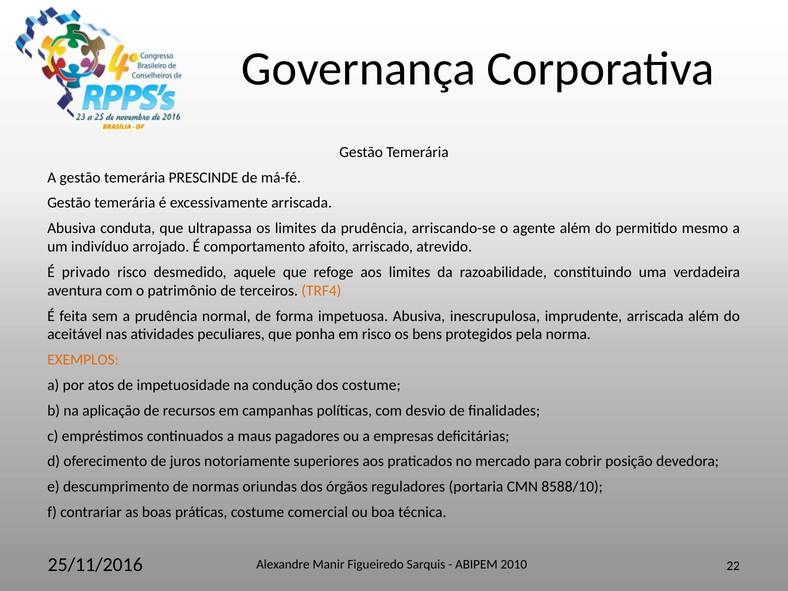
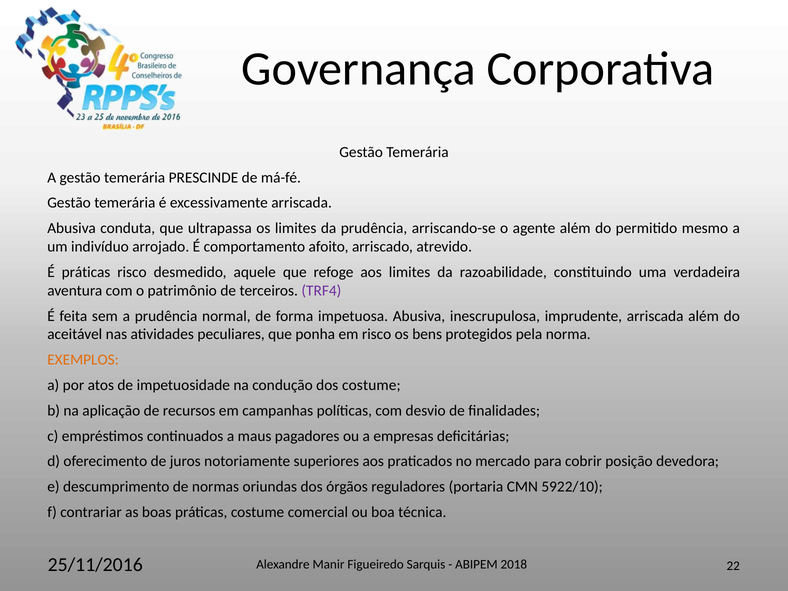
É privado: privado -> práticas (86, 272)
TRF4 colour: orange -> purple (321, 291)
8588/10: 8588/10 -> 5922/10 (572, 487)
2010: 2010 -> 2018 (514, 564)
